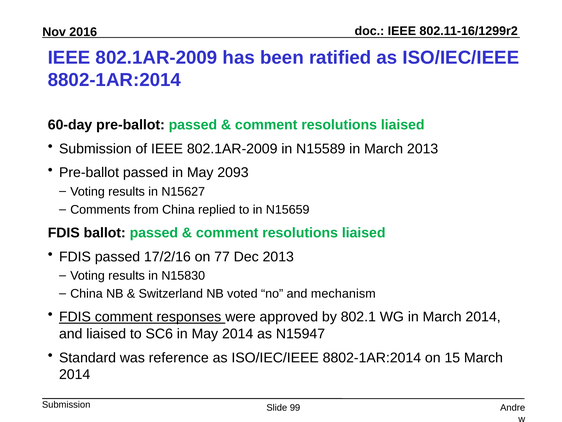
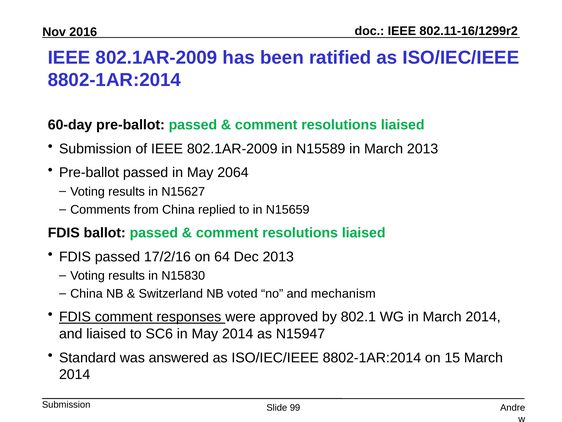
2093: 2093 -> 2064 (233, 172)
77: 77 -> 64 (222, 256)
reference: reference -> answered (179, 357)
